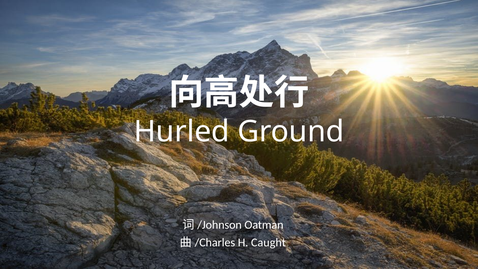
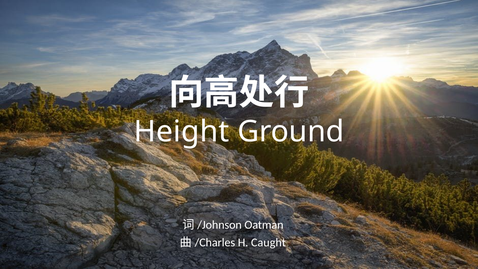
Hurled: Hurled -> Height (182, 132)
